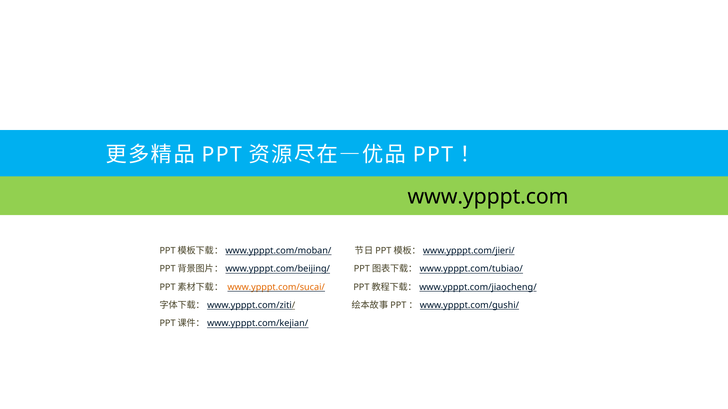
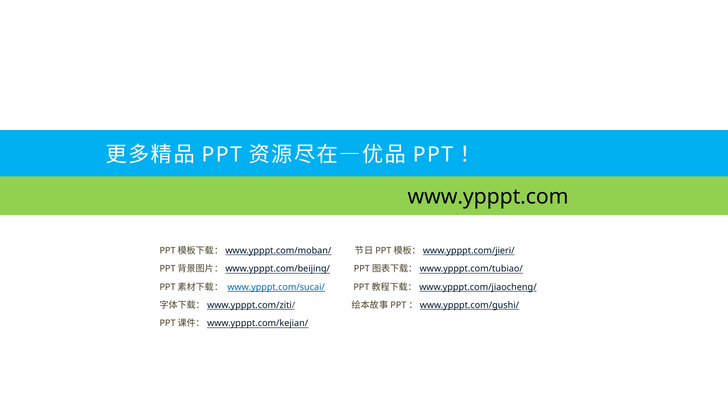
www.ypppt.com/sucai/ colour: orange -> blue (276, 287)
